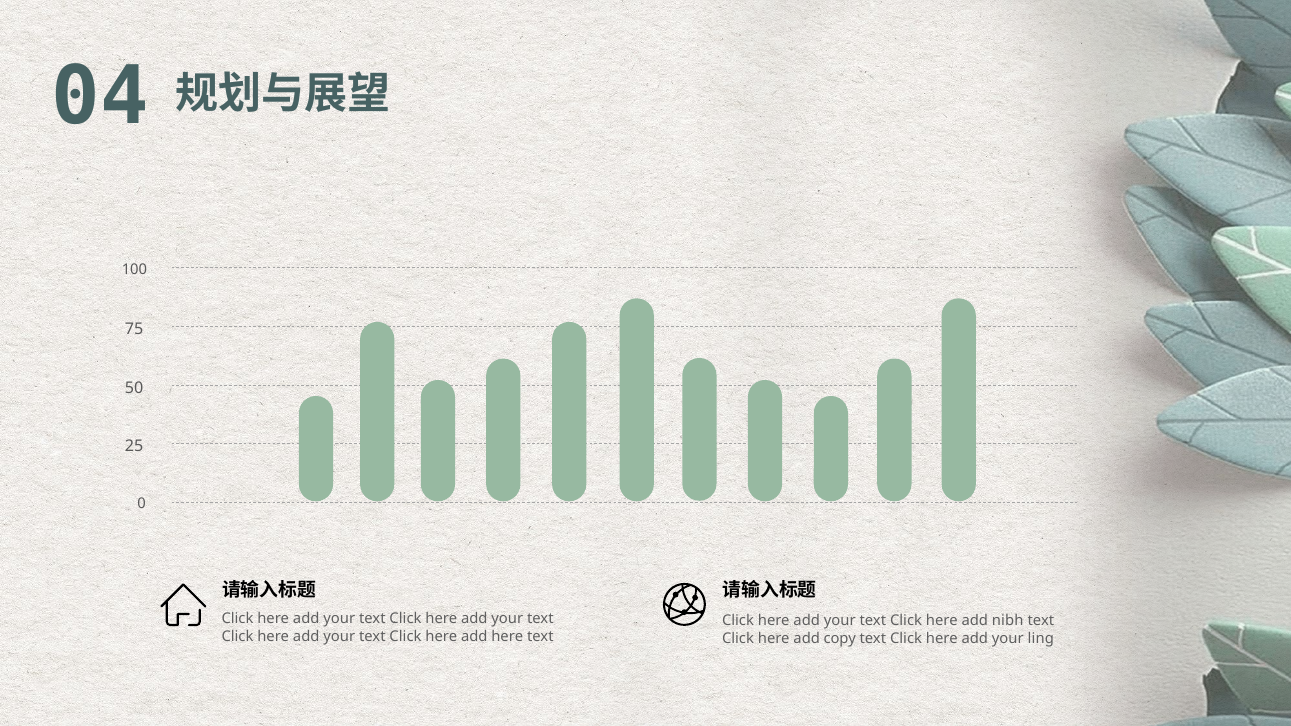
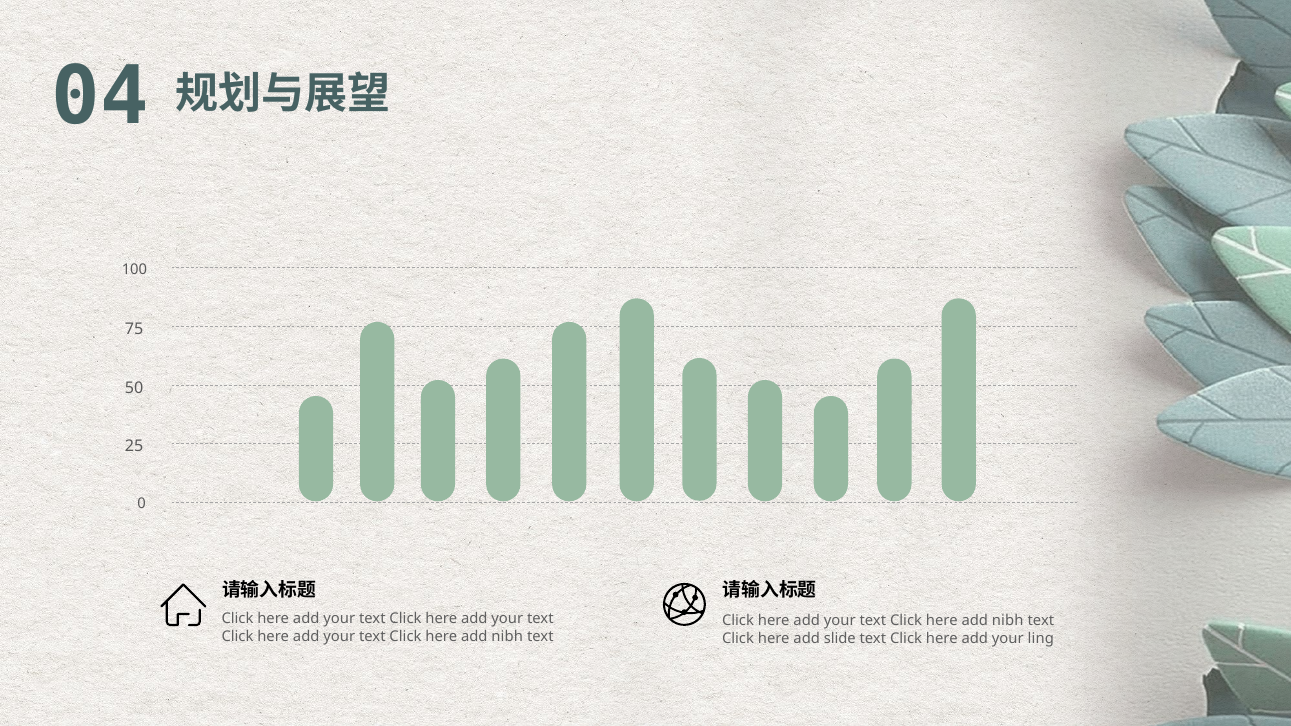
here: here -> nibh (507, 637)
copy: copy -> slide (840, 639)
